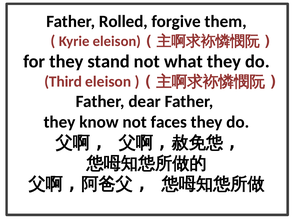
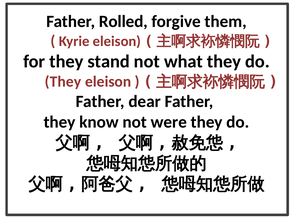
Third: Third -> They (63, 81)
faces: faces -> were (169, 122)
